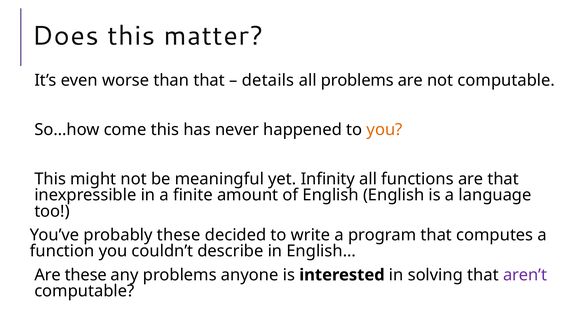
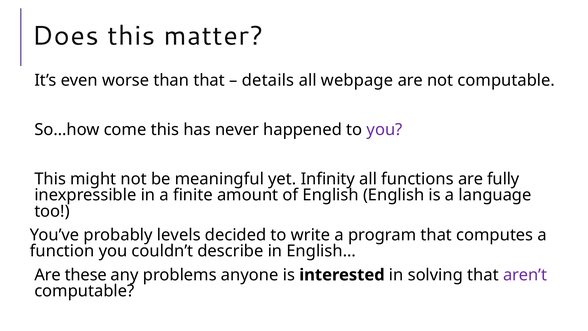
all problems: problems -> webpage (357, 80)
you colour: orange -> purple (385, 130)
are that: that -> fully (503, 179)
probably these: these -> levels (179, 235)
